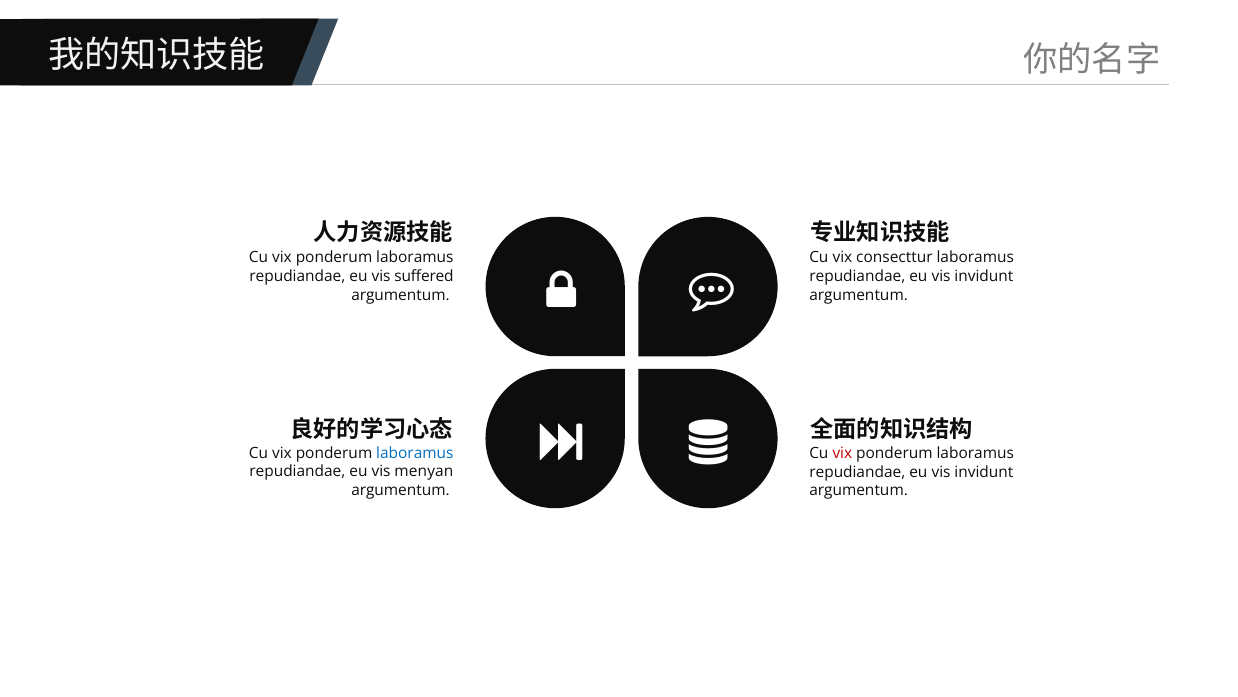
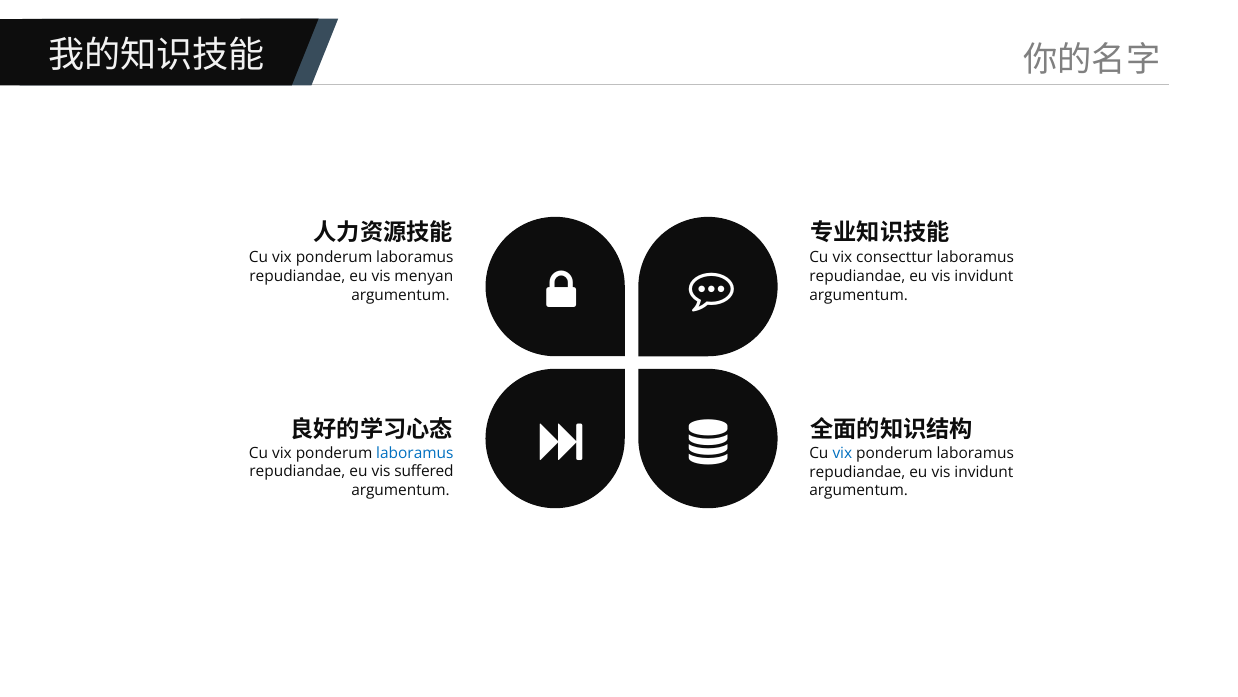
suffered: suffered -> menyan (424, 276)
vix colour: red -> blue (842, 453)
menyan: menyan -> suffered (424, 471)
